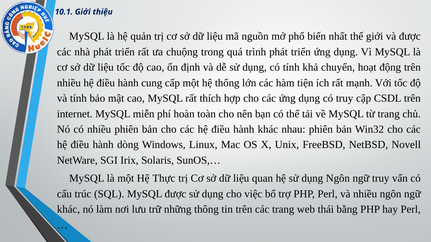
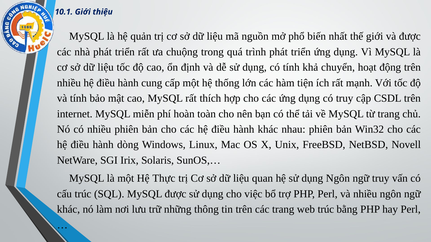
web thái: thái -> trúc (326, 210)
